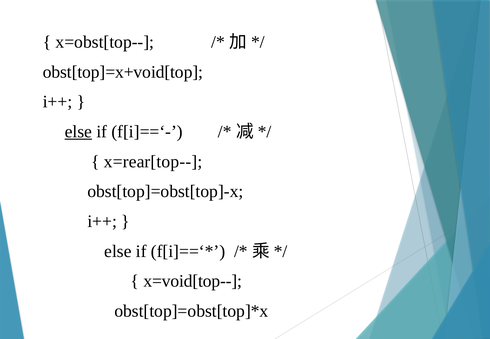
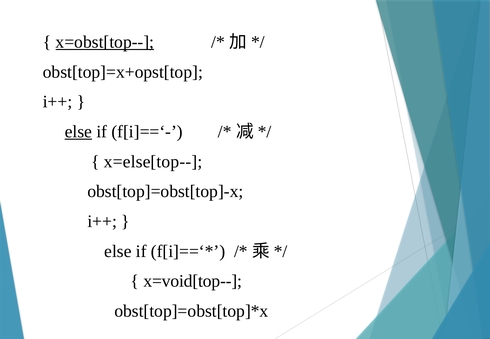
x=obst[top-- underline: none -> present (105, 42)
obst[top]=x+void[top: obst[top]=x+void[top -> obst[top]=x+opst[top (123, 72)
x=rear[top--: x=rear[top-- -> x=else[top-- (153, 162)
